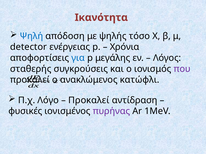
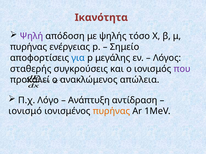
Ψηλή colour: blue -> purple (31, 36)
detector: detector -> πυρήνας (29, 47)
Χρόνια: Χρόνια -> Σημείο (125, 47)
κατώφλι: κατώφλι -> απώλεια (140, 80)
Προκαλεί: Προκαλεί -> Ανάπτυξη (89, 100)
φυσικές: φυσικές -> ιονισμό (25, 111)
πυρήνας colour: purple -> orange (111, 111)
